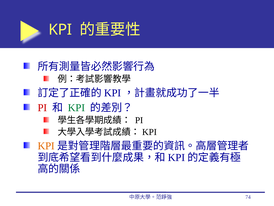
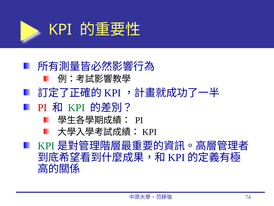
KPI colour: orange -> green (46, 146)
